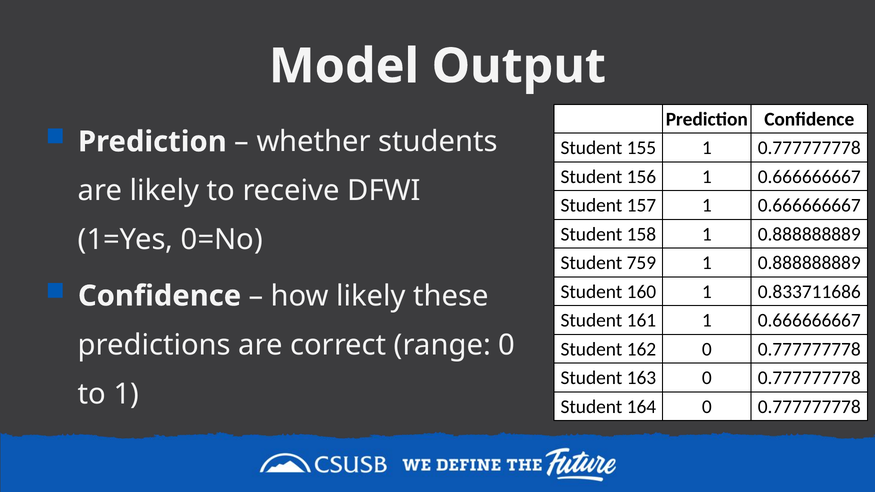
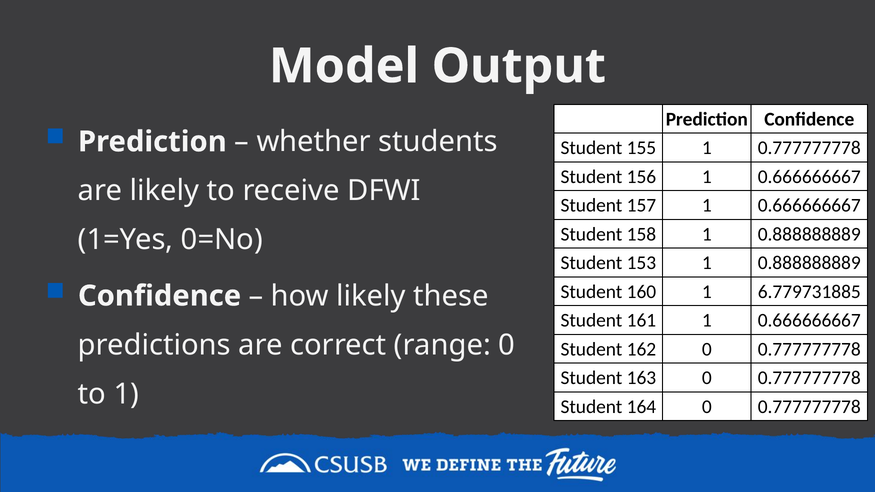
759: 759 -> 153 (641, 263)
0.833711686: 0.833711686 -> 6.779731885 (809, 292)
